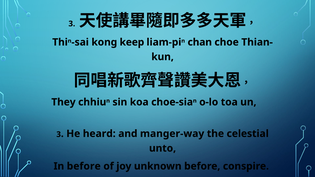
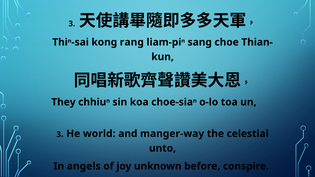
keep: keep -> rang (132, 42)
chan: chan -> sang (200, 42)
heard: heard -> world (99, 134)
In before: before -> angels (84, 166)
